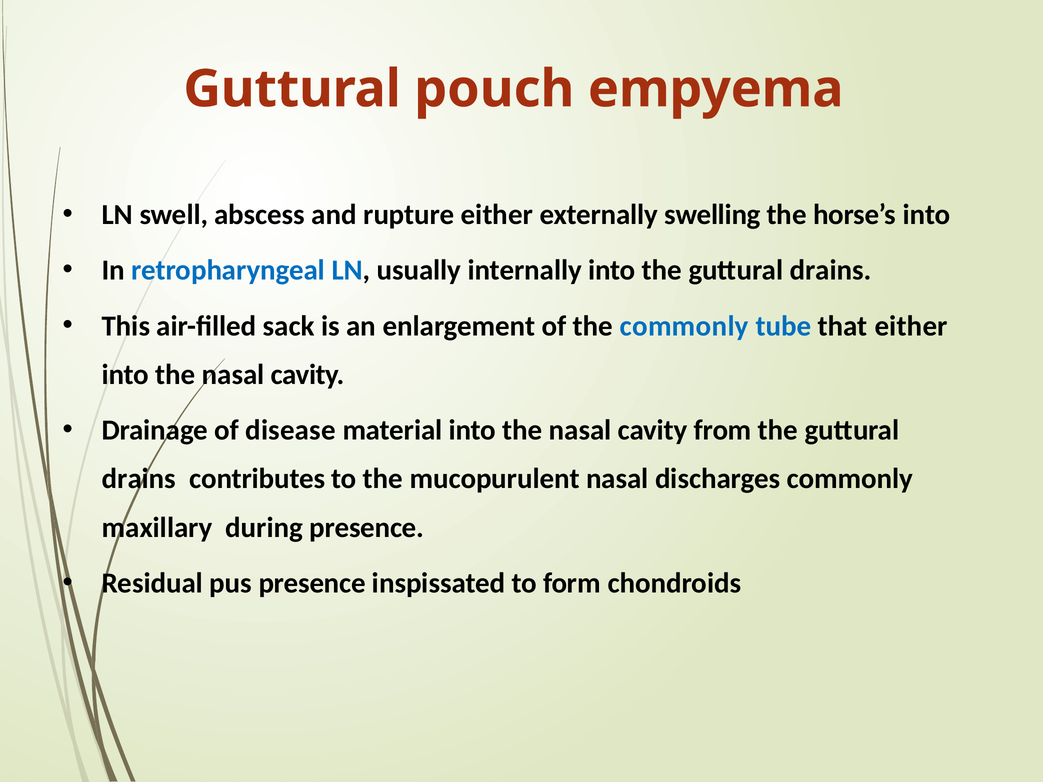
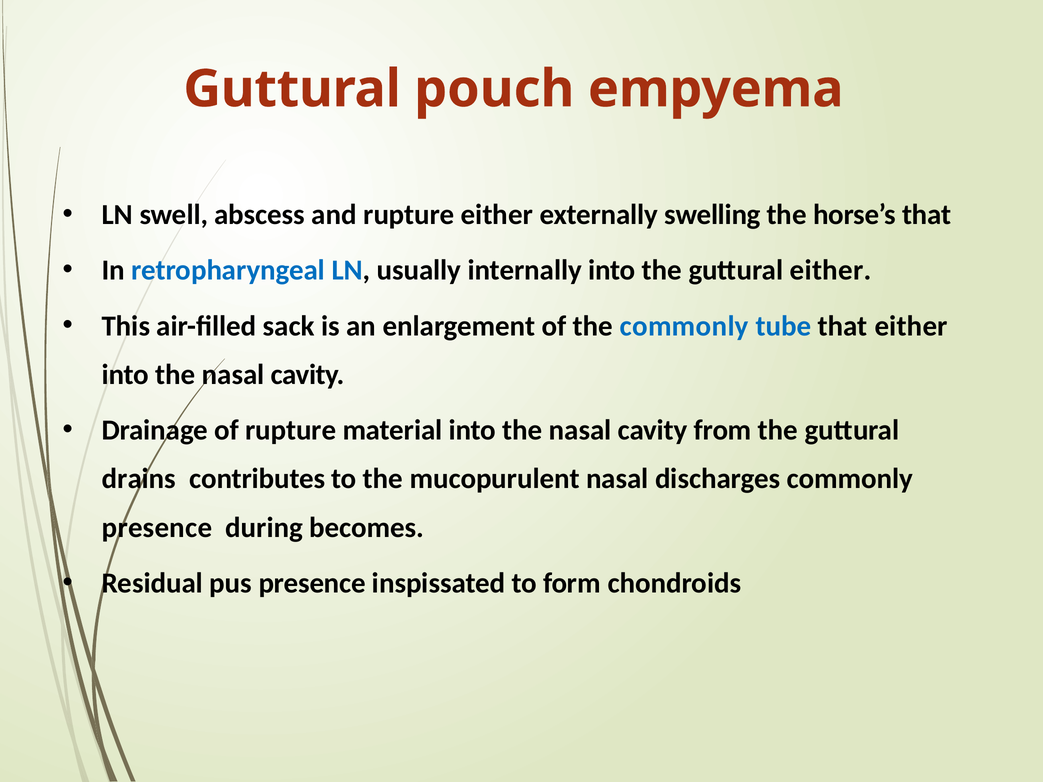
horse’s into: into -> that (927, 215)
into the guttural drains: drains -> either (831, 270)
of disease: disease -> rupture (291, 430)
maxillary: maxillary -> presence (157, 528)
during presence: presence -> becomes (367, 528)
